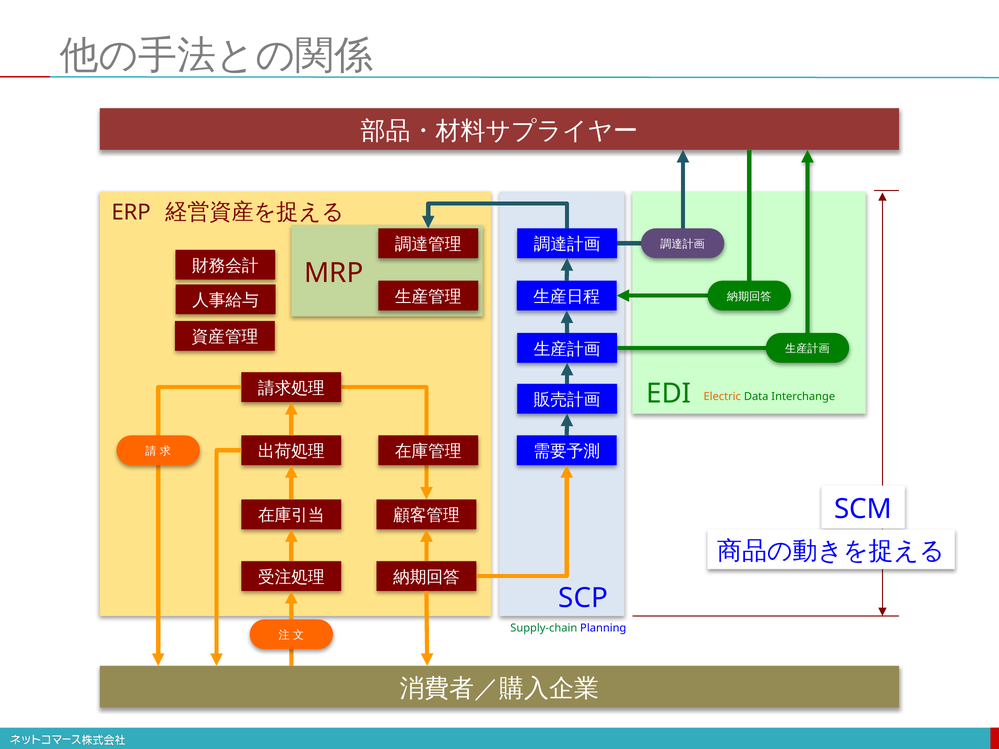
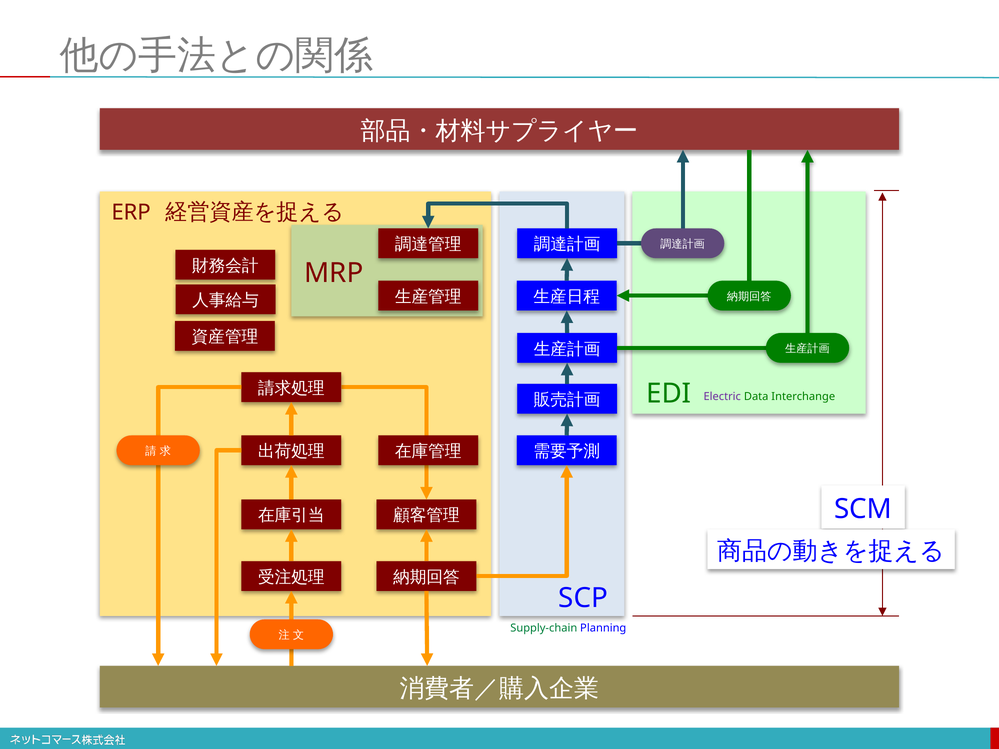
Electric colour: orange -> purple (722, 397)
